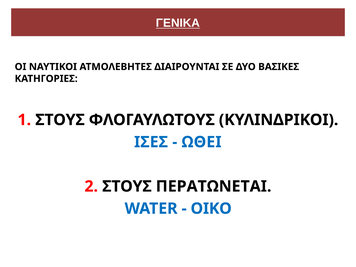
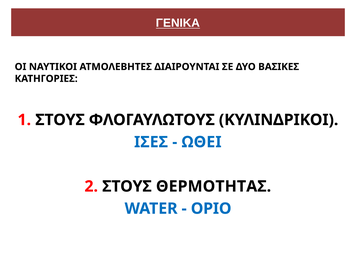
ΠΕΡΑΤΩΝΕΤΑΙ: ΠΕΡΑΤΩΝΕΤΑΙ -> ΘΕΡΜΟΤΗΤΑΣ (214, 186)
ΟΙΚΟ: ΟΙΚΟ -> ΟΡΙΟ (211, 209)
